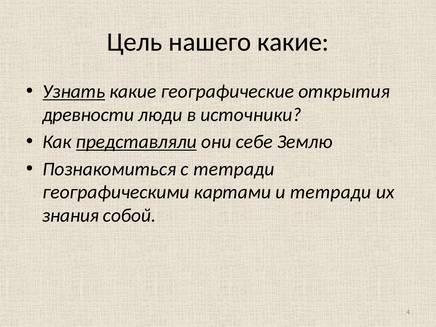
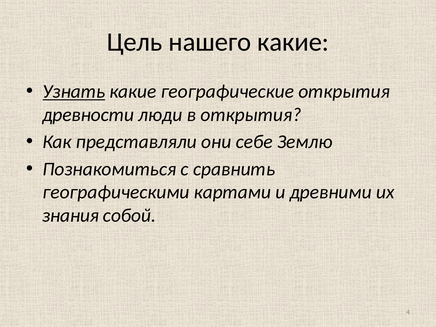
в источники: источники -> открытия (251, 115)
представляли underline: present -> none (136, 142)
с тетради: тетради -> сравнить (234, 169)
и тетради: тетради -> древними (331, 192)
